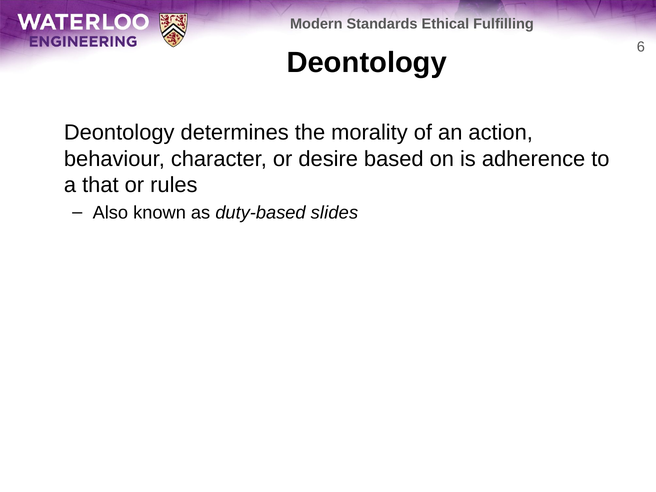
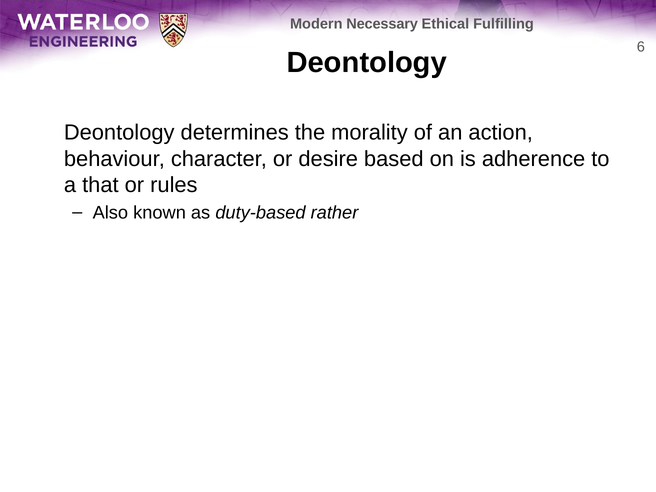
Standards: Standards -> Necessary (382, 24)
slides: slides -> rather (335, 213)
